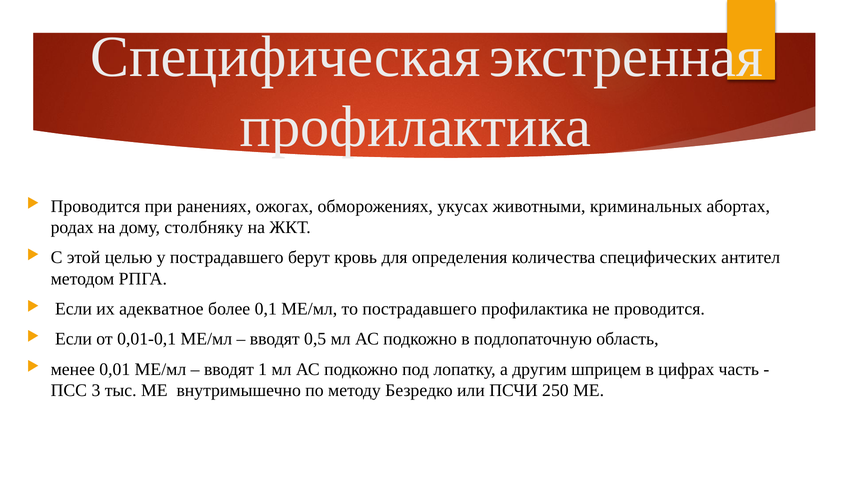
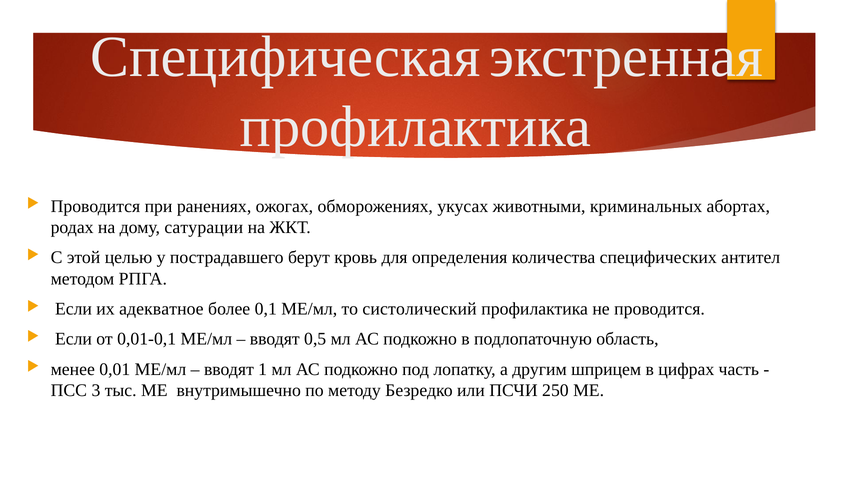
столбняку: столбняку -> сатурации (204, 227)
то пострадавшего: пострадавшего -> систолический (420, 309)
